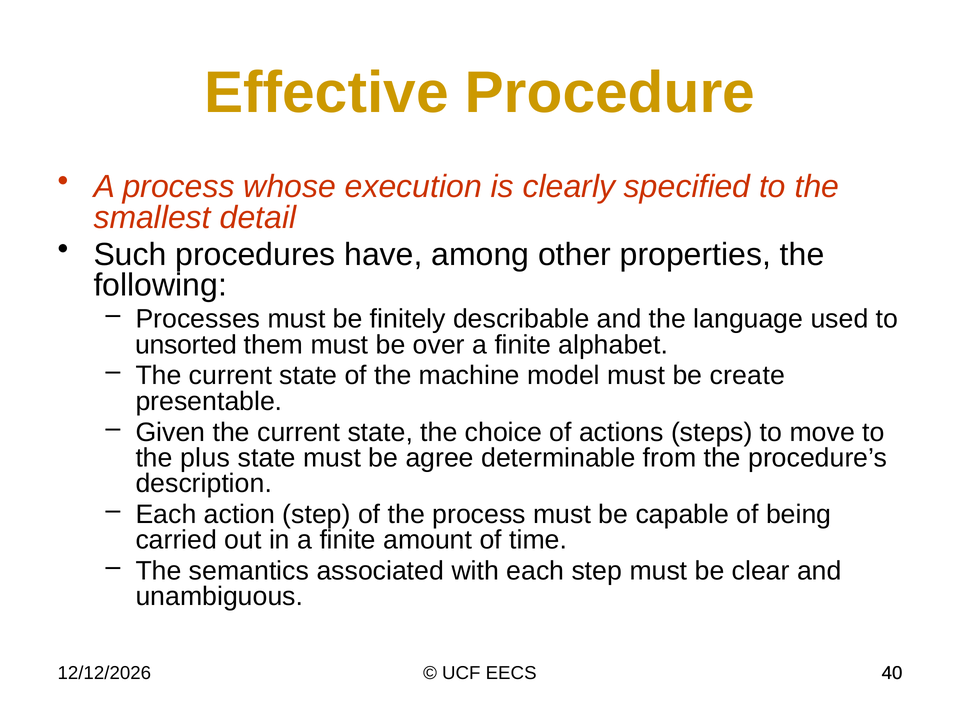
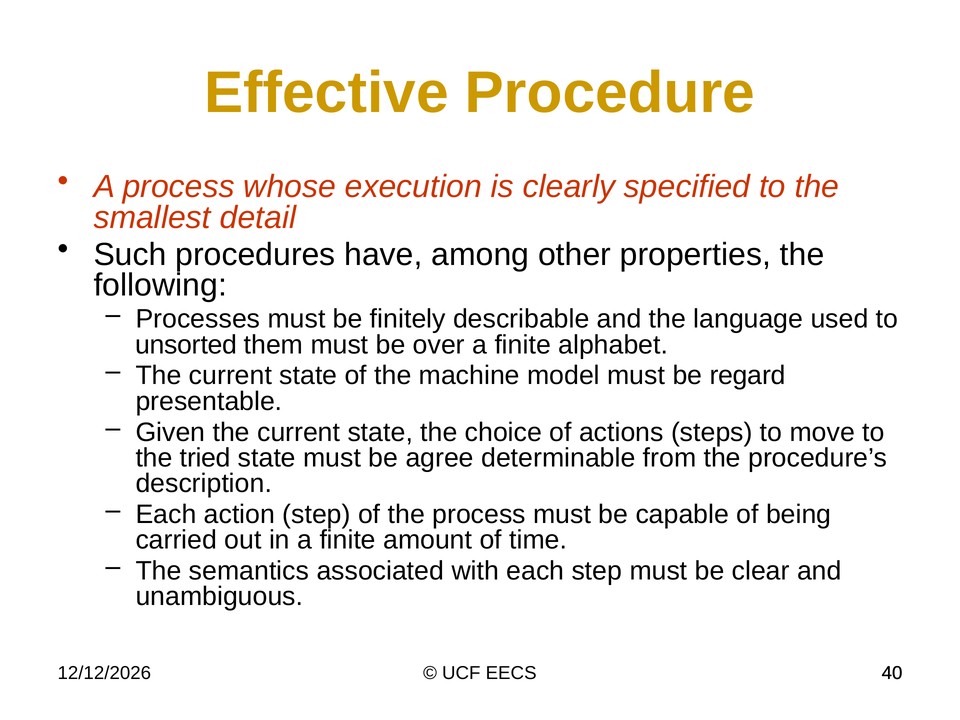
create: create -> regard (748, 376)
plus: plus -> tried (205, 458)
